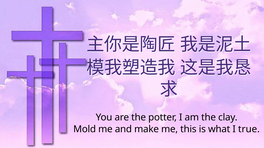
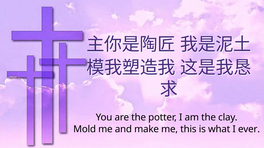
true: true -> ever (249, 130)
